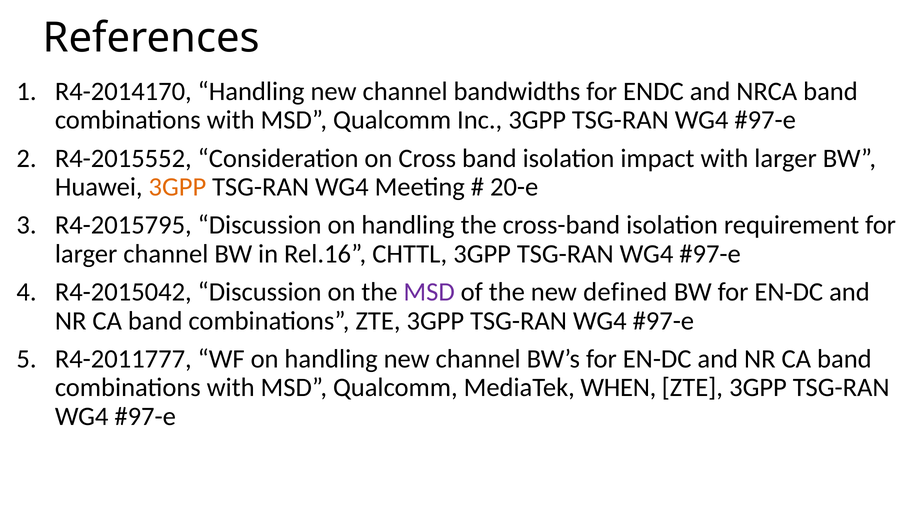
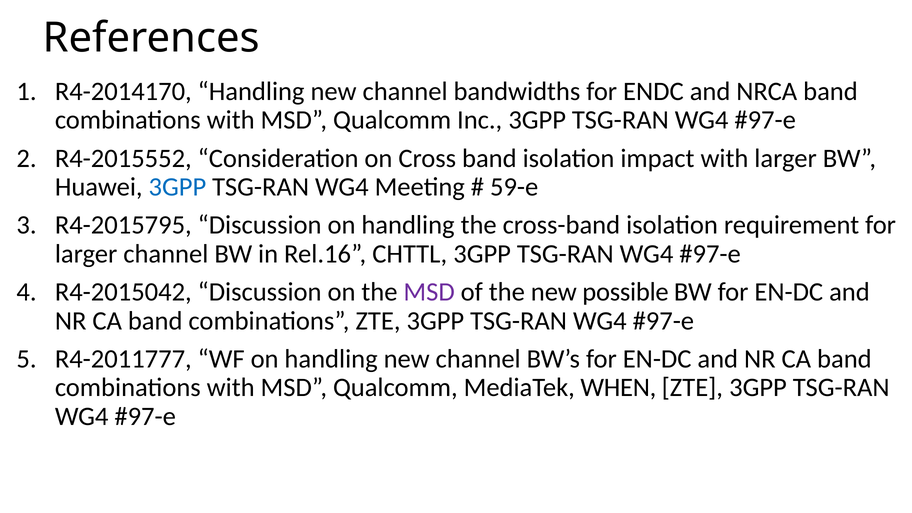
3GPP colour: orange -> blue (177, 187)
20-e: 20-e -> 59-e (514, 187)
defined: defined -> possible (626, 292)
